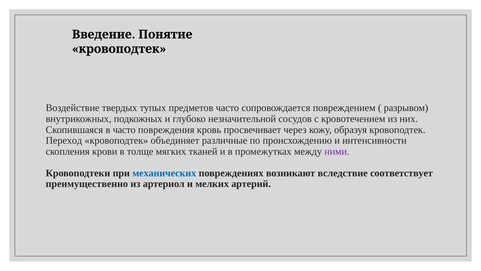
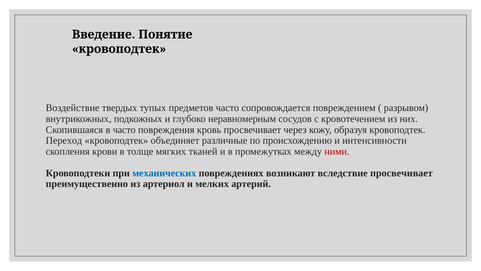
незначительной: незначительной -> неравномерным (242, 119)
ними colour: purple -> red (337, 151)
вследствие соответствует: соответствует -> просвечивает (401, 173)
